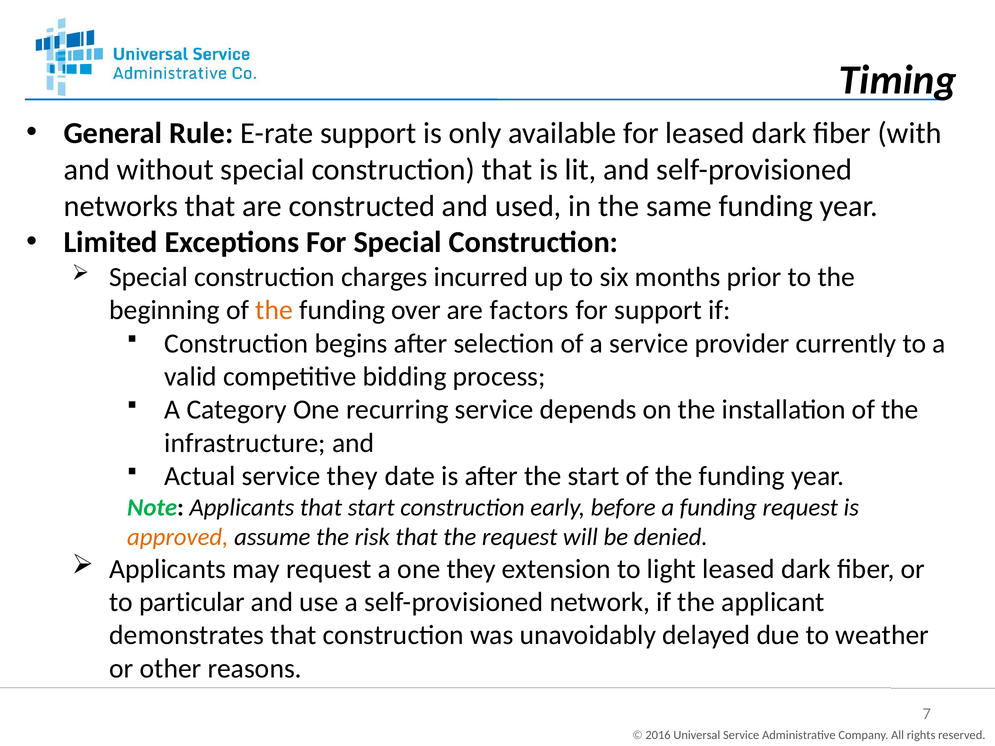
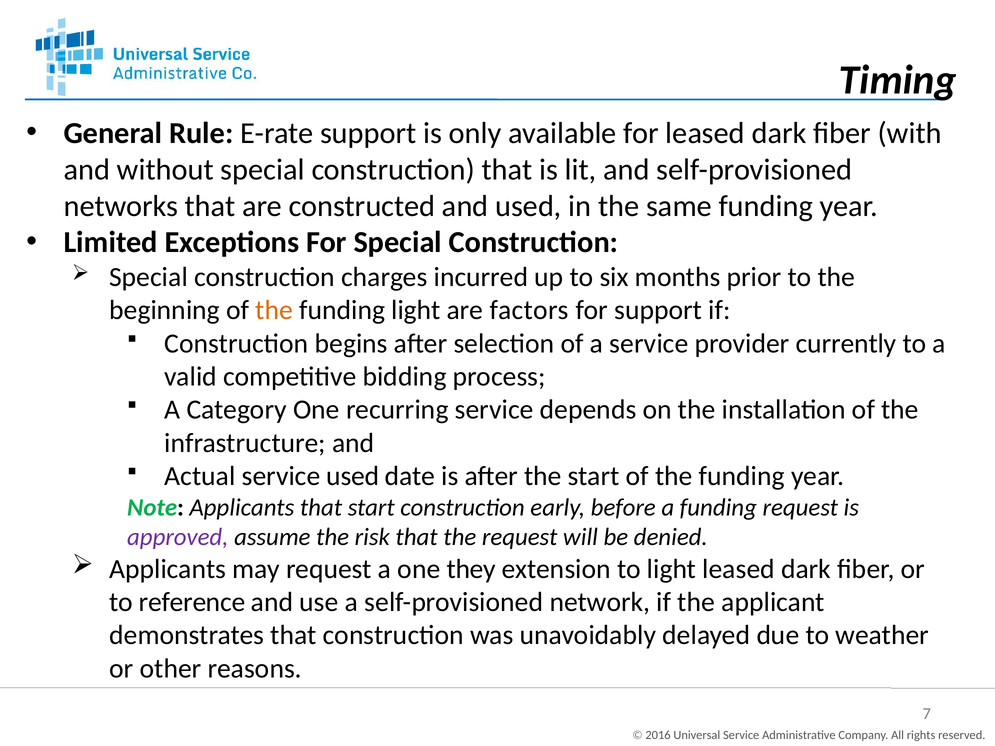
funding over: over -> light (416, 310)
service they: they -> used (353, 476)
approved colour: orange -> purple (178, 537)
particular: particular -> reference (192, 602)
